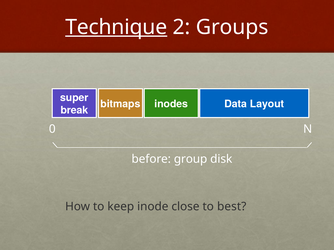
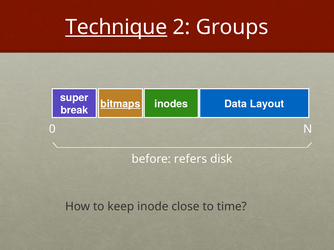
bitmaps underline: none -> present (120, 104)
group: group -> refers (190, 159)
best: best -> time (232, 207)
